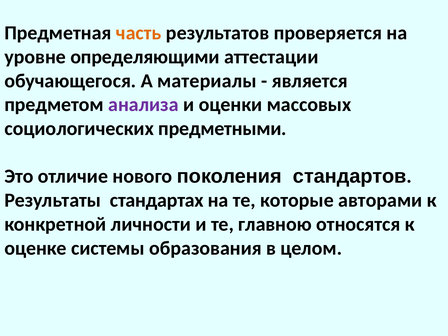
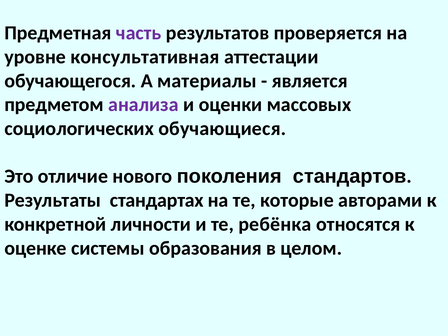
часть colour: orange -> purple (139, 33)
определяющими: определяющими -> консультативная (145, 57)
предметными: предметными -> обучающиеся (222, 129)
главною: главною -> ребёнка (275, 224)
